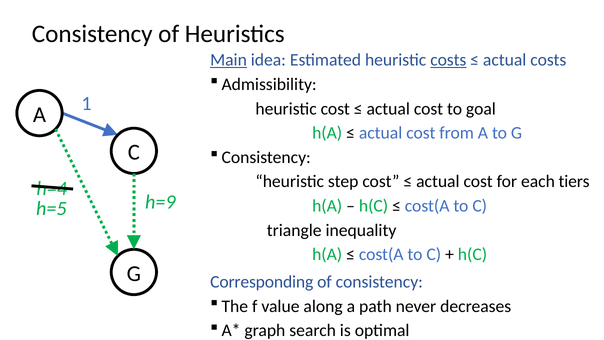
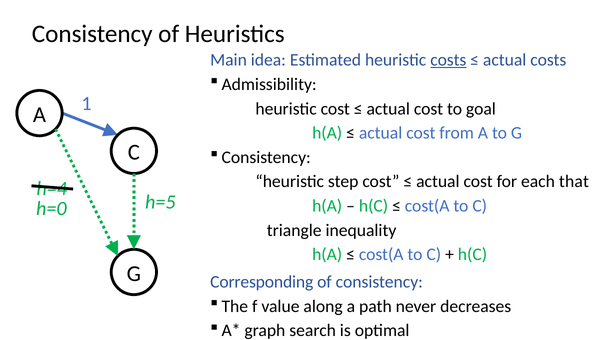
Main underline: present -> none (229, 60)
tiers: tiers -> that (574, 181)
h=9: h=9 -> h=5 (160, 202)
h=5: h=5 -> h=0 (51, 209)
